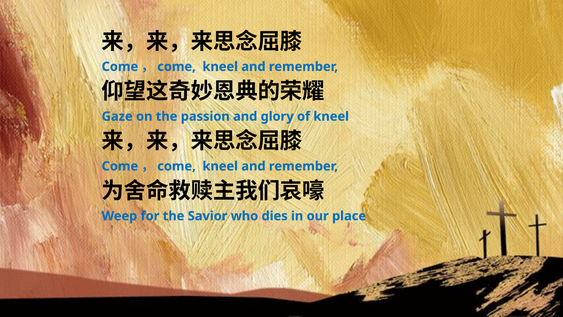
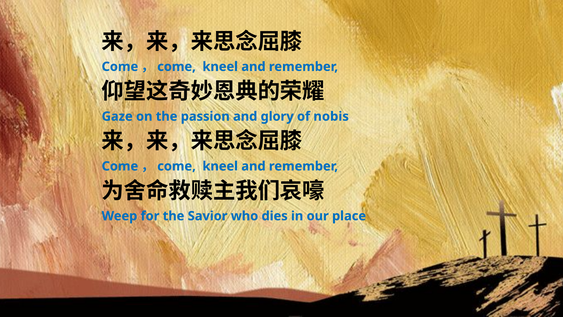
of kneel: kneel -> nobis (331, 116)
